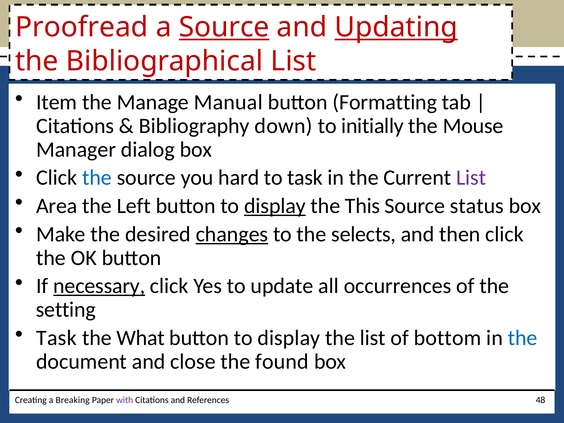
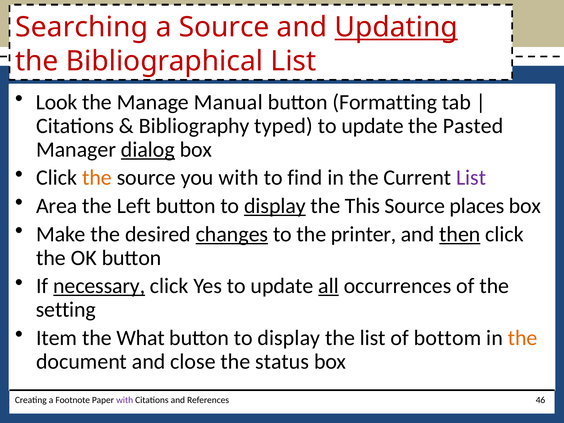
Proofread: Proofread -> Searching (82, 27)
Source underline: present -> none (224, 27)
Item: Item -> Look (57, 102)
down: down -> typed (284, 126)
initially: initially -> update (373, 126)
Mouse: Mouse -> Pasted (473, 126)
dialog underline: none -> present (148, 150)
the colour: blue -> orange (97, 178)
you hard: hard -> with (239, 178)
to task: task -> find (305, 178)
status: status -> places (477, 206)
selects: selects -> printer (364, 234)
then underline: none -> present (460, 234)
all underline: none -> present (328, 286)
Task: Task -> Item (57, 338)
the colour: blue -> orange (523, 338)
found: found -> status (282, 362)
Breaking: Breaking -> Footnote (73, 400)
48: 48 -> 46 (540, 400)
